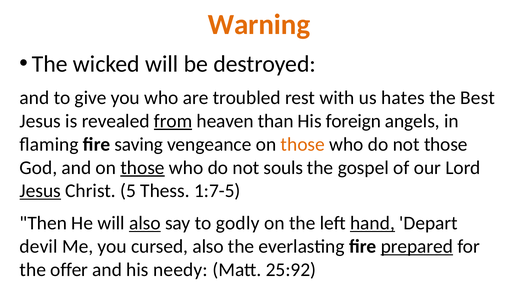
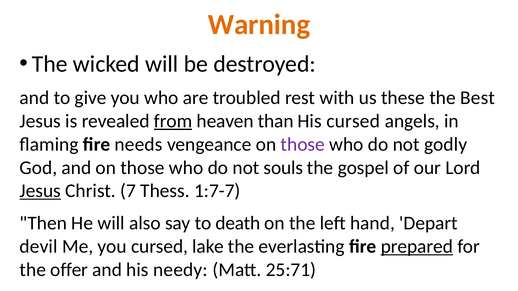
hates: hates -> these (403, 98)
His foreign: foreign -> cursed (353, 121)
saving: saving -> needs (138, 145)
those colour: orange -> purple (303, 145)
not those: those -> godly (446, 145)
those underline: present -> none (143, 168)
5: 5 -> 7 (128, 191)
1:7-5: 1:7-5 -> 1:7-7 (217, 191)
also underline: present -> none (145, 224)
godly: godly -> death (238, 224)
hand underline: present -> none (372, 224)
cursed also: also -> lake (208, 247)
25:92: 25:92 -> 25:71 (291, 270)
